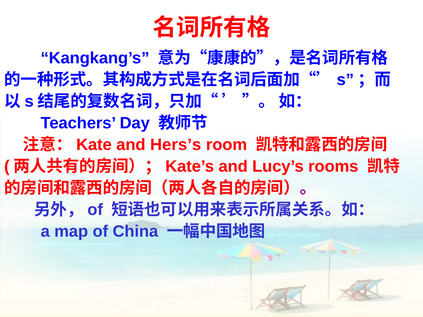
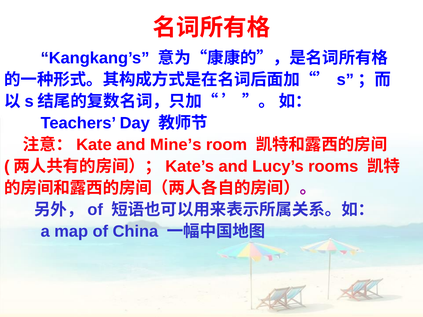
Hers’s: Hers’s -> Mine’s (176, 145)
